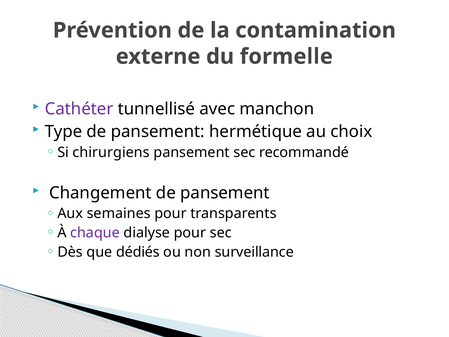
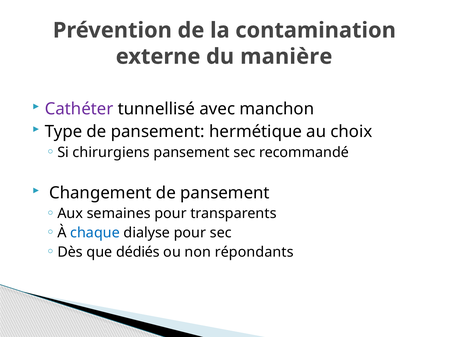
formelle: formelle -> manière (286, 57)
chaque colour: purple -> blue (95, 233)
surveillance: surveillance -> répondants (254, 252)
